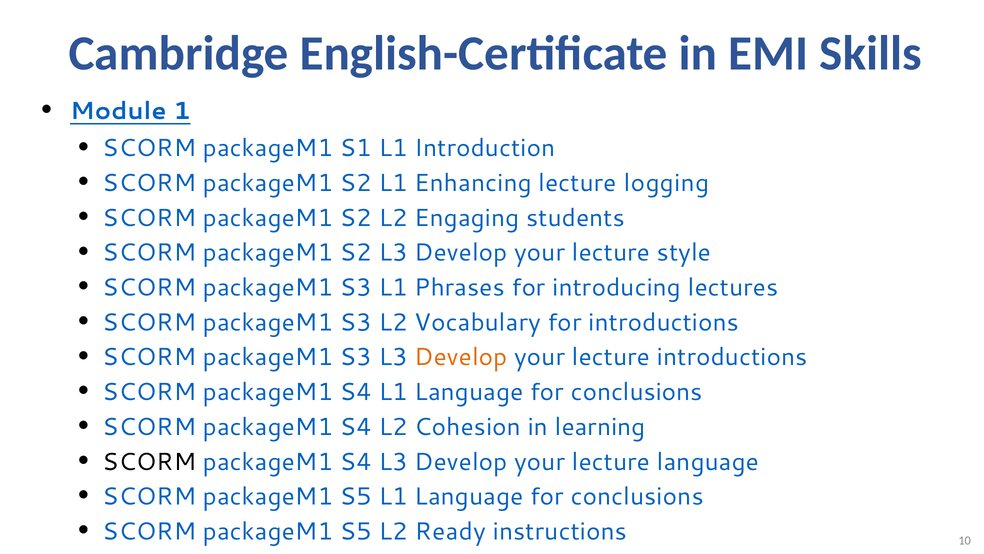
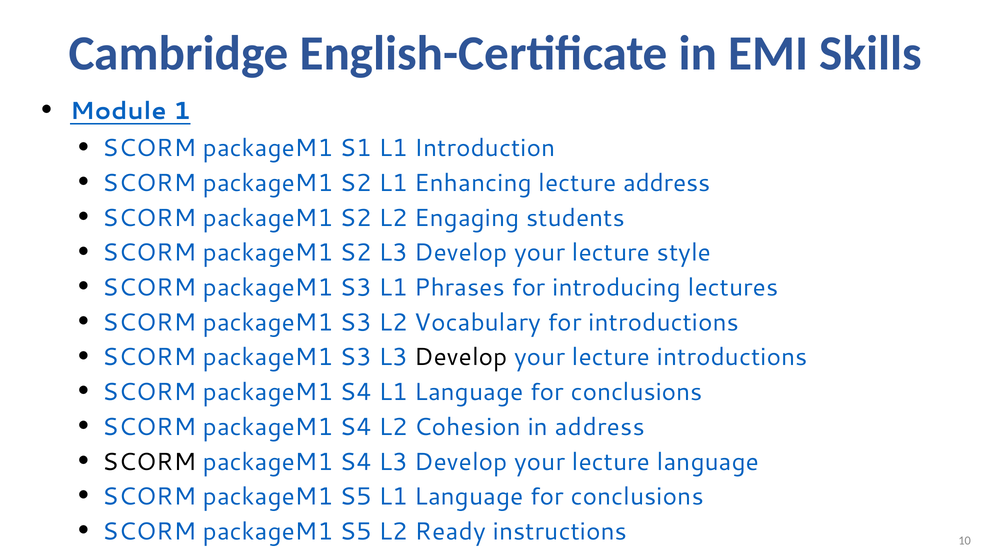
lecture logging: logging -> address (667, 183)
Develop colour: orange -> black (461, 357)
in learning: learning -> address (600, 427)
